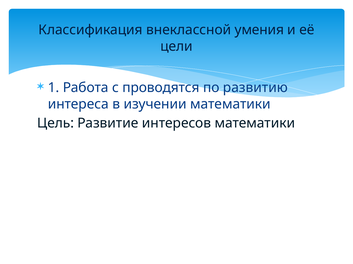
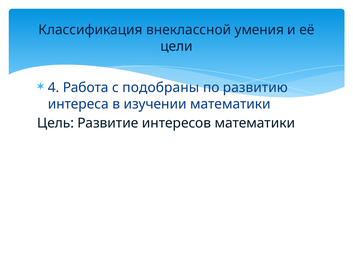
1: 1 -> 4 (54, 88)
проводятся: проводятся -> подобраны (161, 88)
